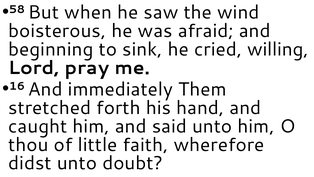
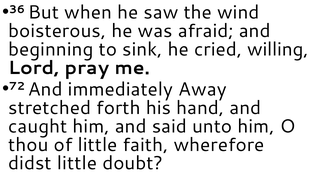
58: 58 -> 36 (17, 9)
16: 16 -> 72 (17, 86)
Them: Them -> Away (202, 89)
didst unto: unto -> little (77, 163)
